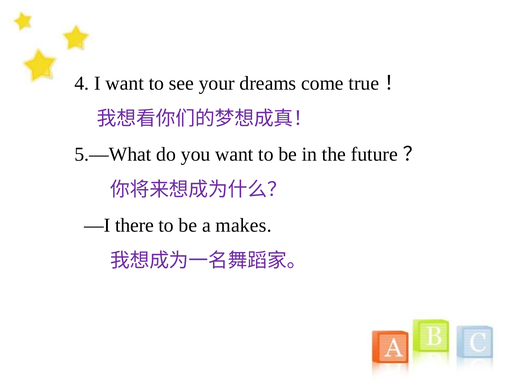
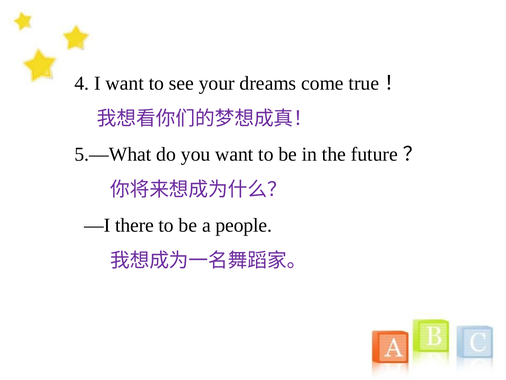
makes: makes -> people (244, 225)
